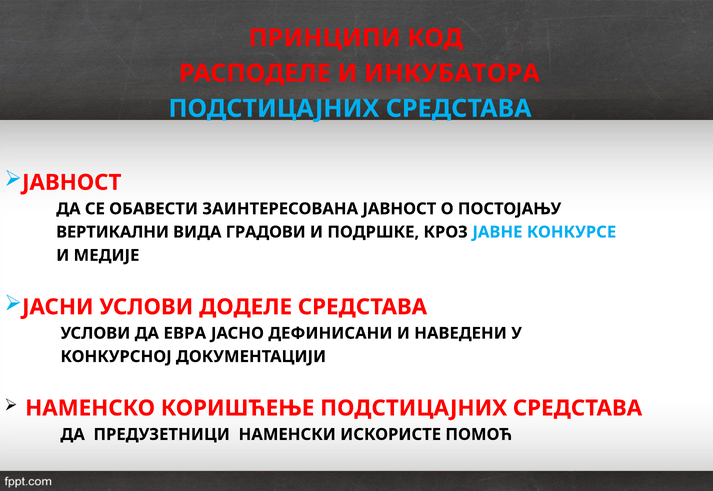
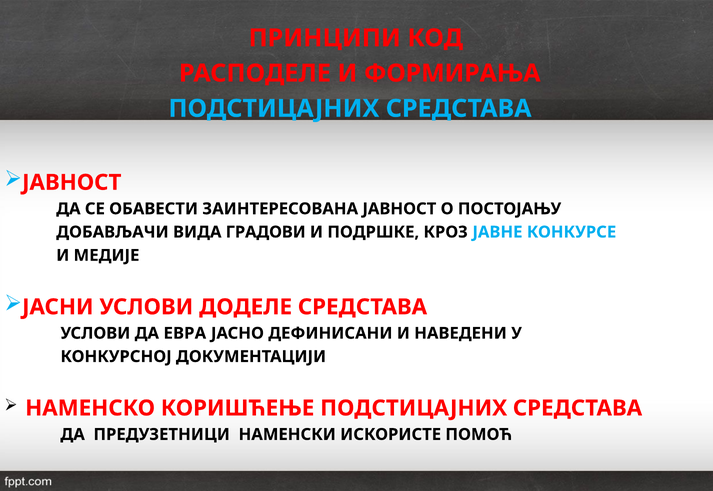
ИНКУБАТОРА: ИНКУБАТОРА -> ФОРМИРАЊА (452, 73)
ВЕРТИКАЛНИ: ВЕРТИКАЛНИ -> ДОБАВЉАЧИ (112, 232)
